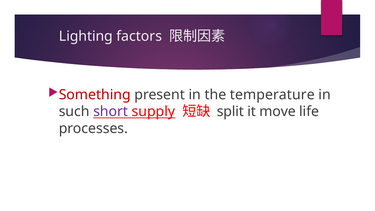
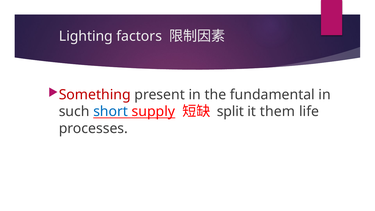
temperature: temperature -> fundamental (272, 95)
short colour: purple -> blue (111, 111)
move: move -> them (277, 111)
